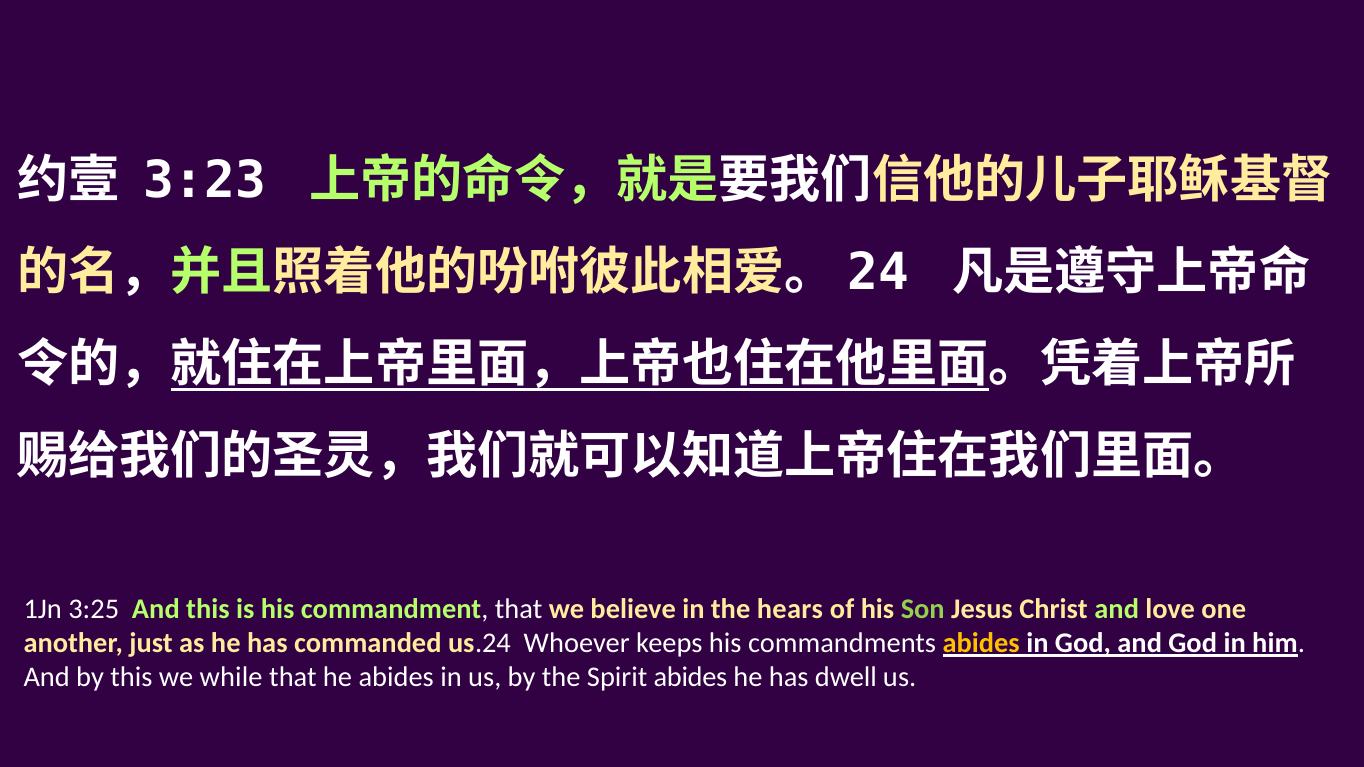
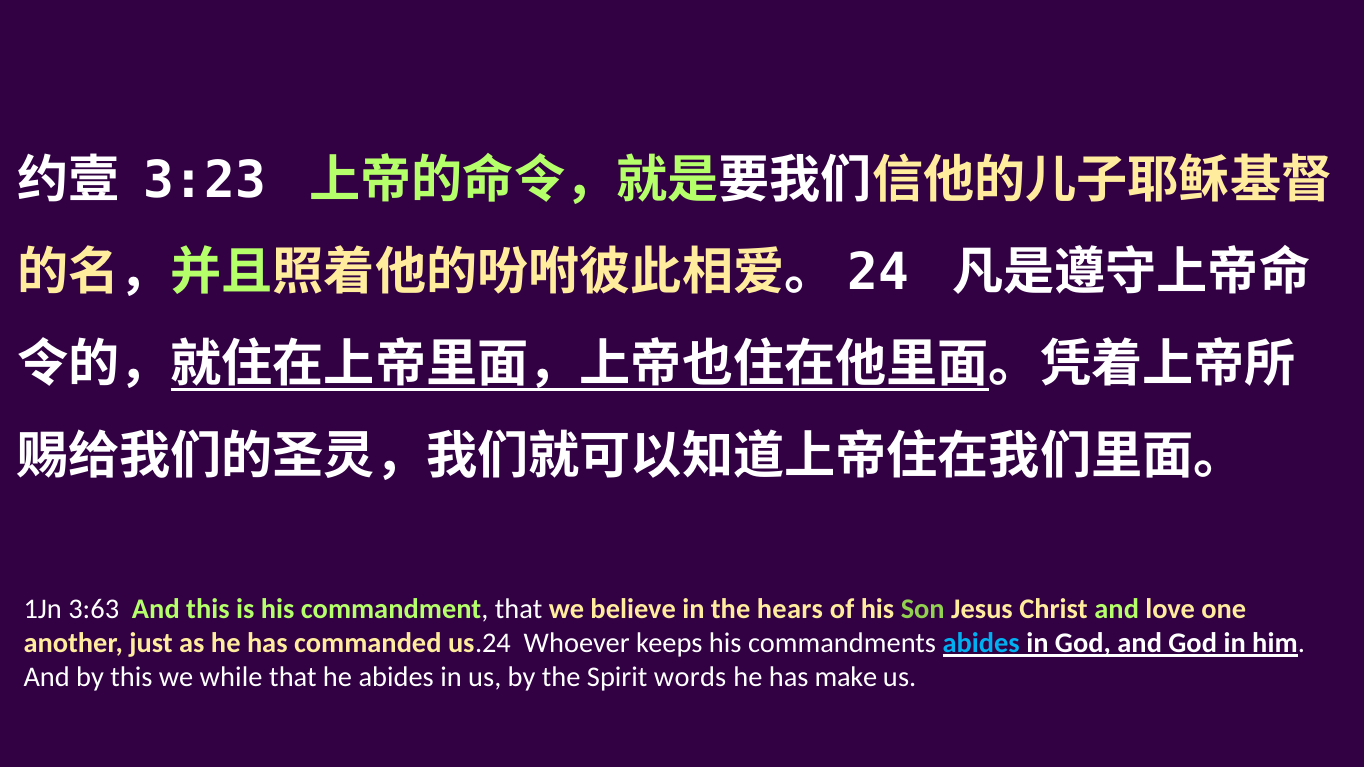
3:25: 3:25 -> 3:63 (94, 609)
abides colour: yellow -> light blue (981, 643)
Spirit abides: abides -> words (690, 677)
dwell: dwell -> make (846, 677)
